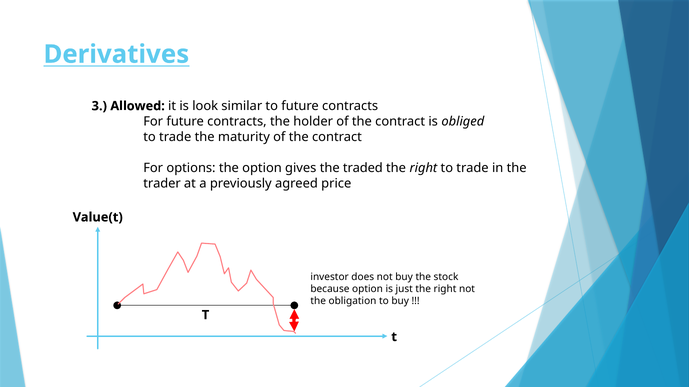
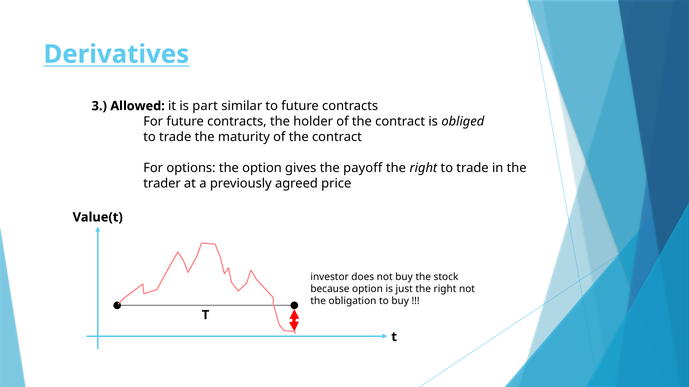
look: look -> part (205, 106)
traded: traded -> payoff (363, 168)
